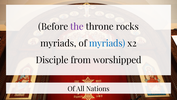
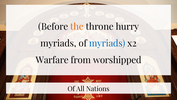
the colour: purple -> orange (77, 27)
rocks: rocks -> hurry (127, 27)
Disciple: Disciple -> Warfare (52, 60)
